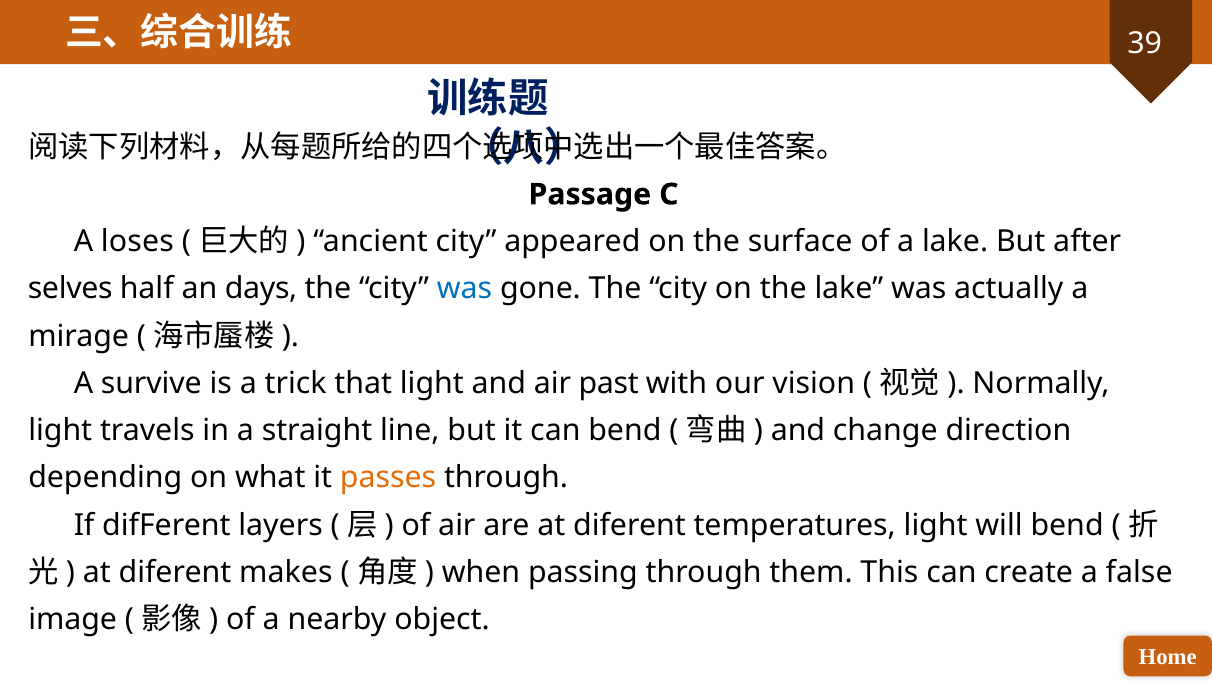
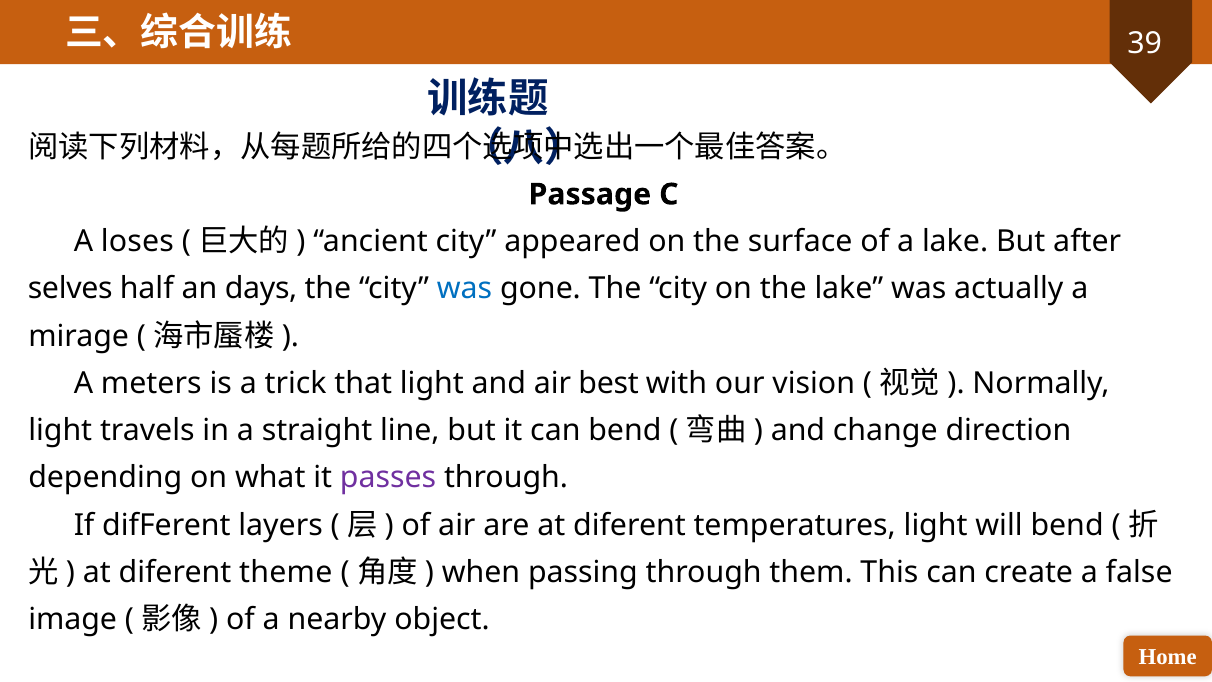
survive: survive -> meters (151, 383)
past: past -> best (609, 383)
passes colour: orange -> purple (388, 478)
makes: makes -> theme (286, 572)
